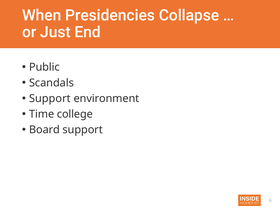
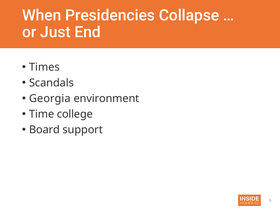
Public: Public -> Times (44, 67)
Support: Support -> Georgia (50, 98)
